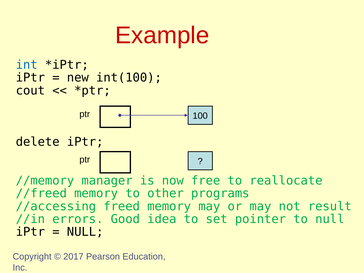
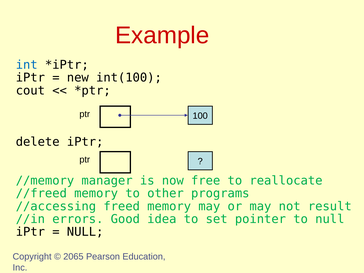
2017: 2017 -> 2065 (73, 257)
